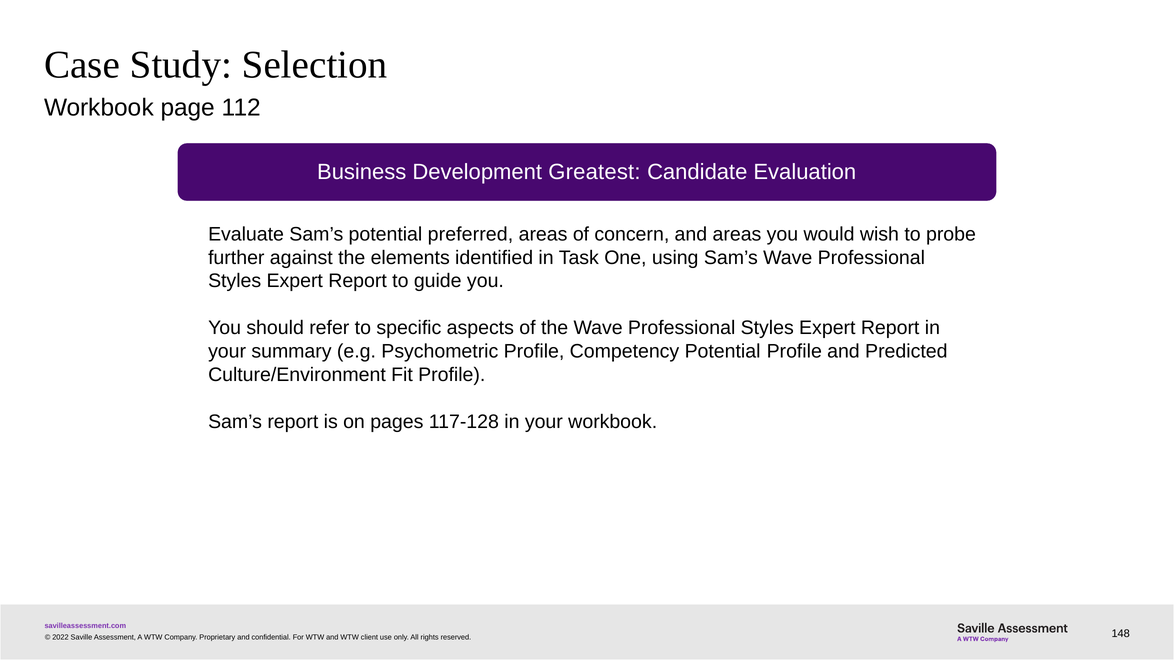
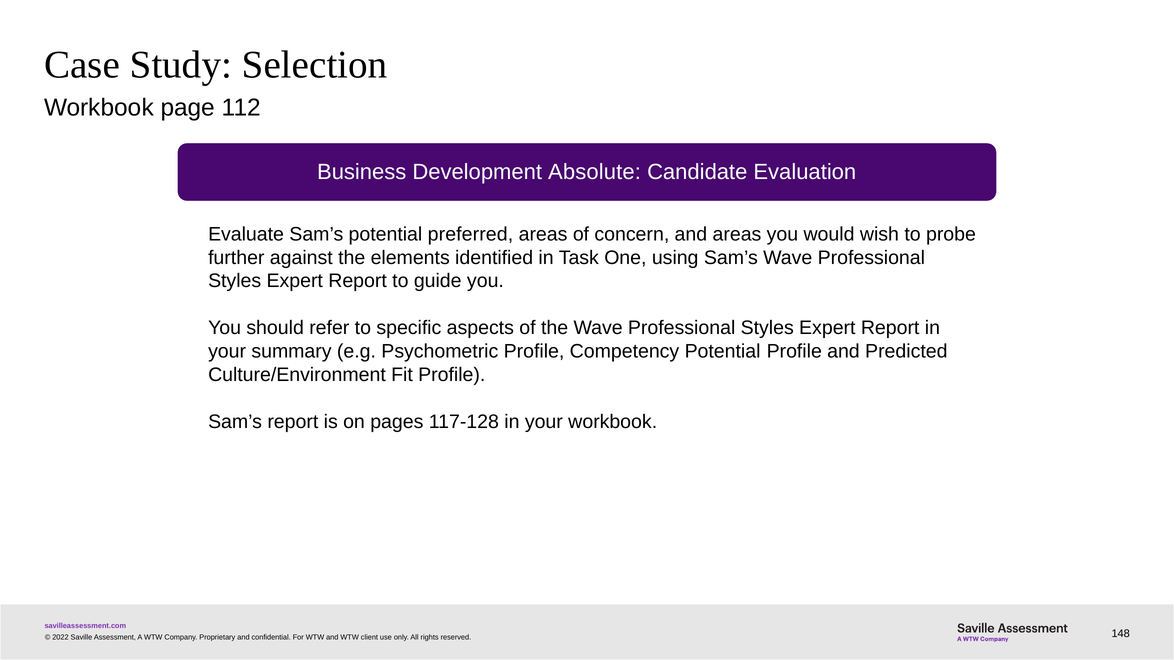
Greatest: Greatest -> Absolute (594, 172)
